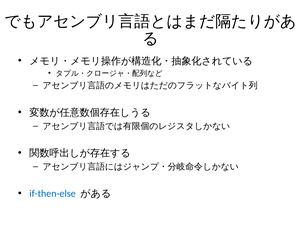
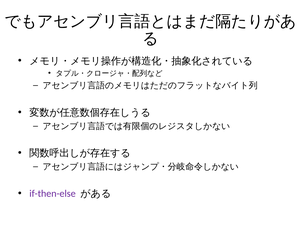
if-then-else colour: blue -> purple (53, 193)
